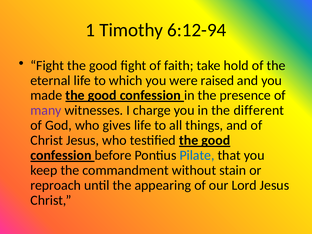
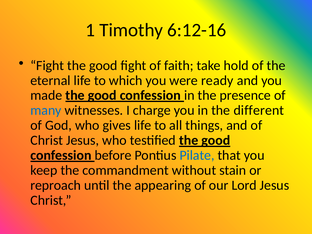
6:12-94: 6:12-94 -> 6:12-16 (197, 30)
raised: raised -> ready (217, 80)
many colour: purple -> blue (46, 110)
